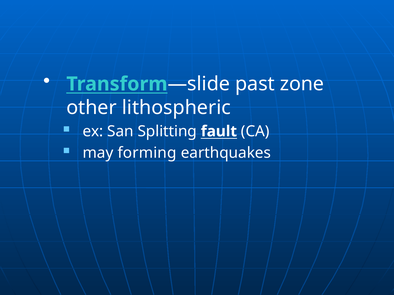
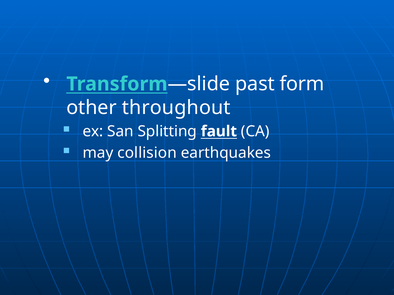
zone: zone -> form (302, 84)
lithospheric: lithospheric -> throughout (176, 108)
forming: forming -> collision (147, 153)
